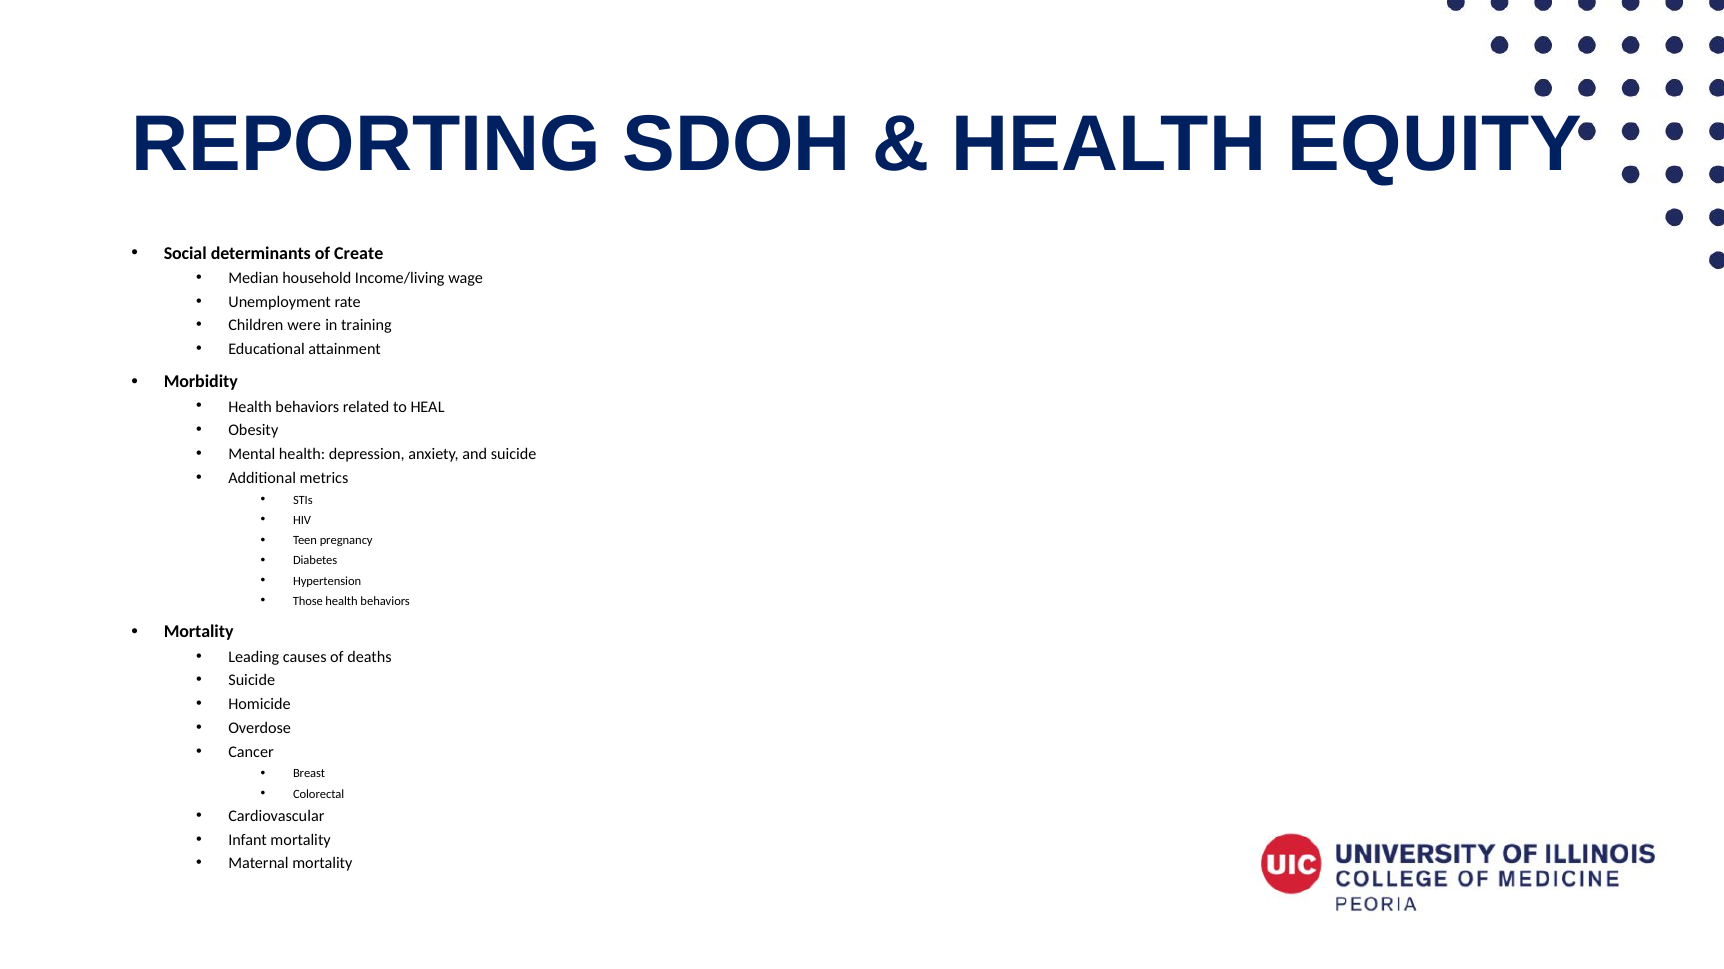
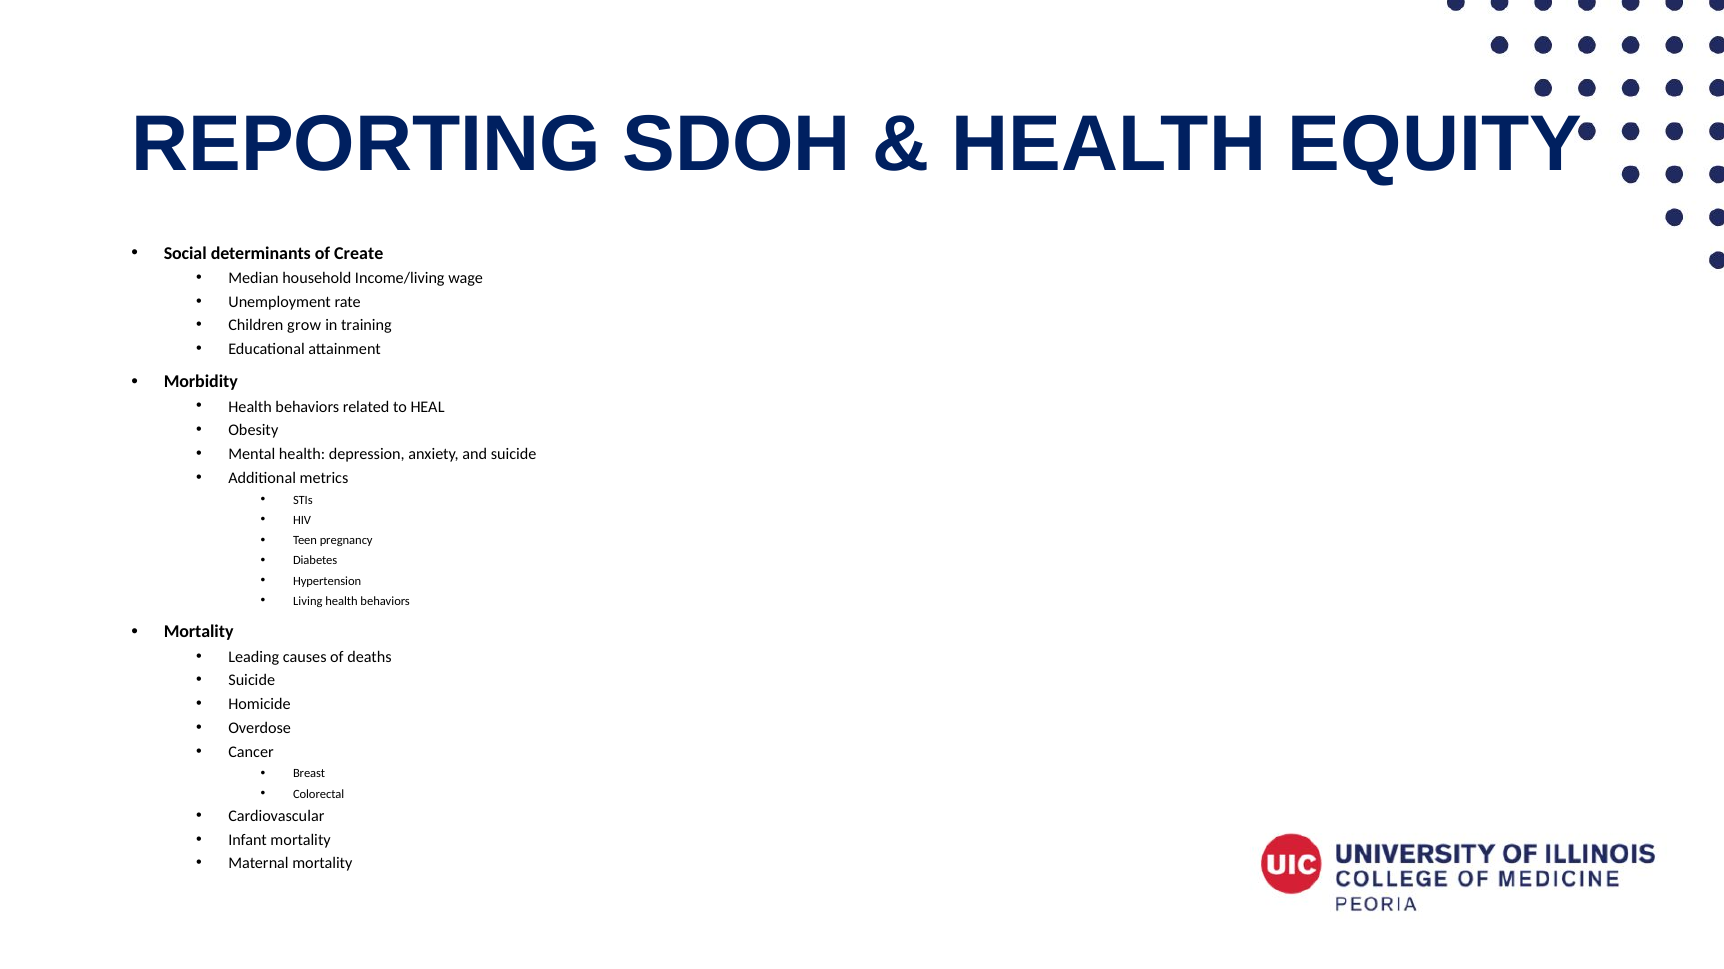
were: were -> grow (304, 326)
Those: Those -> Living (308, 602)
